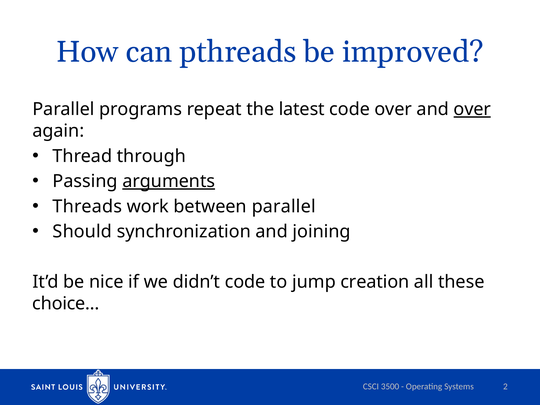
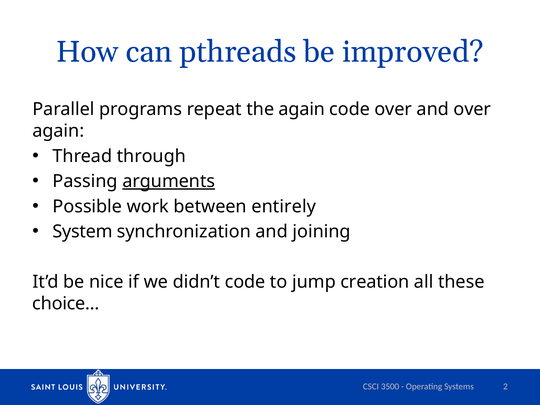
the latest: latest -> again (302, 109)
over underline: present -> none (472, 109)
Threads: Threads -> Possible (87, 206)
between parallel: parallel -> entirely (284, 206)
Should: Should -> System (82, 232)
